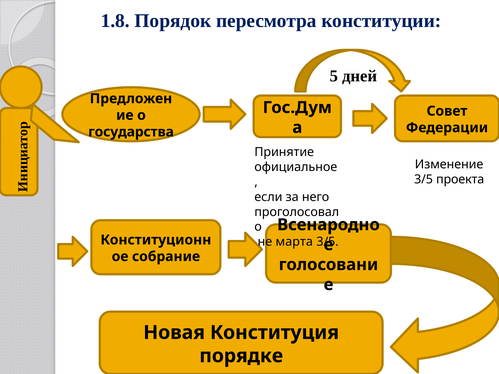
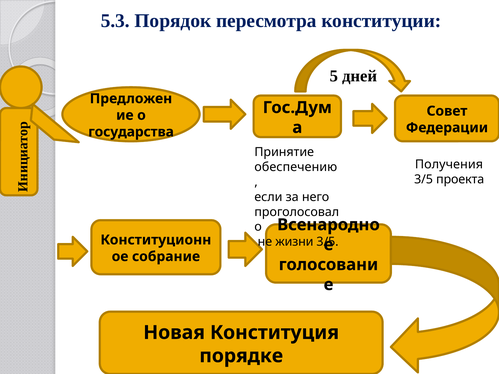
1.8: 1.8 -> 5.3 (115, 21)
Изменение: Изменение -> Получения (449, 165)
официальное: официальное -> обеспечению (296, 167)
марта: марта -> жизни (294, 242)
